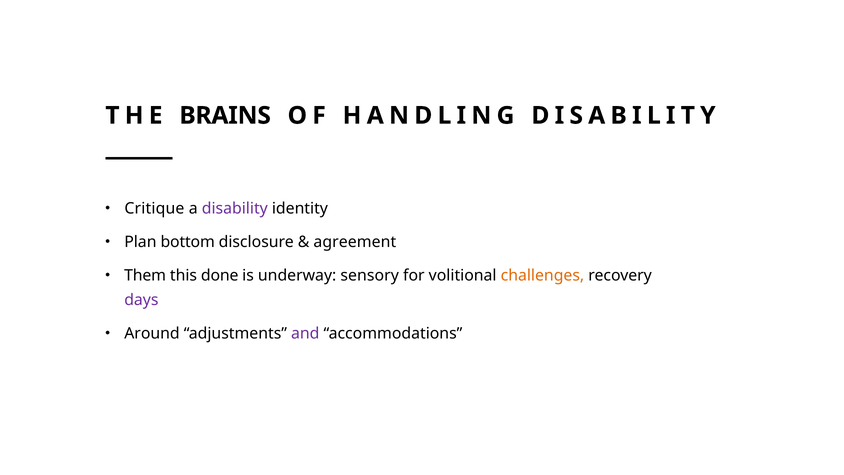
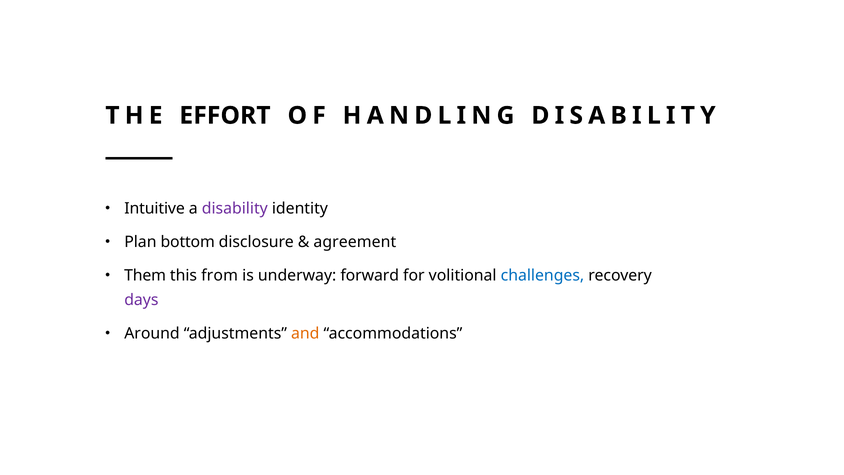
BRAINS: BRAINS -> EFFORT (225, 116)
Critique: Critique -> Intuitive (155, 208)
done: done -> from (220, 275)
sensory: sensory -> forward (370, 275)
challenges colour: orange -> blue (542, 275)
and colour: purple -> orange (305, 333)
